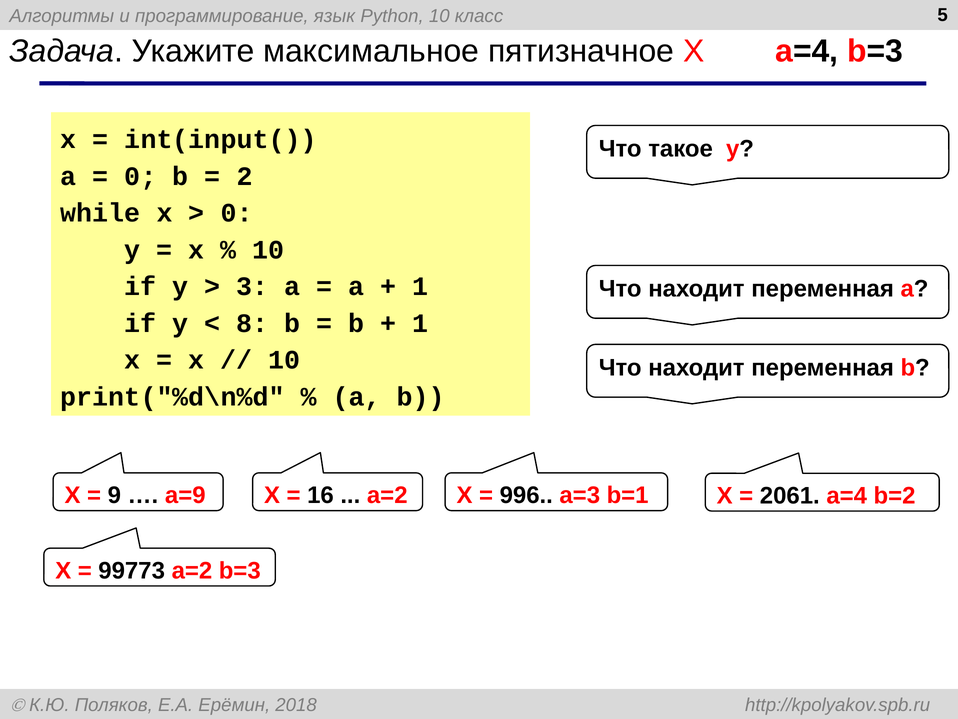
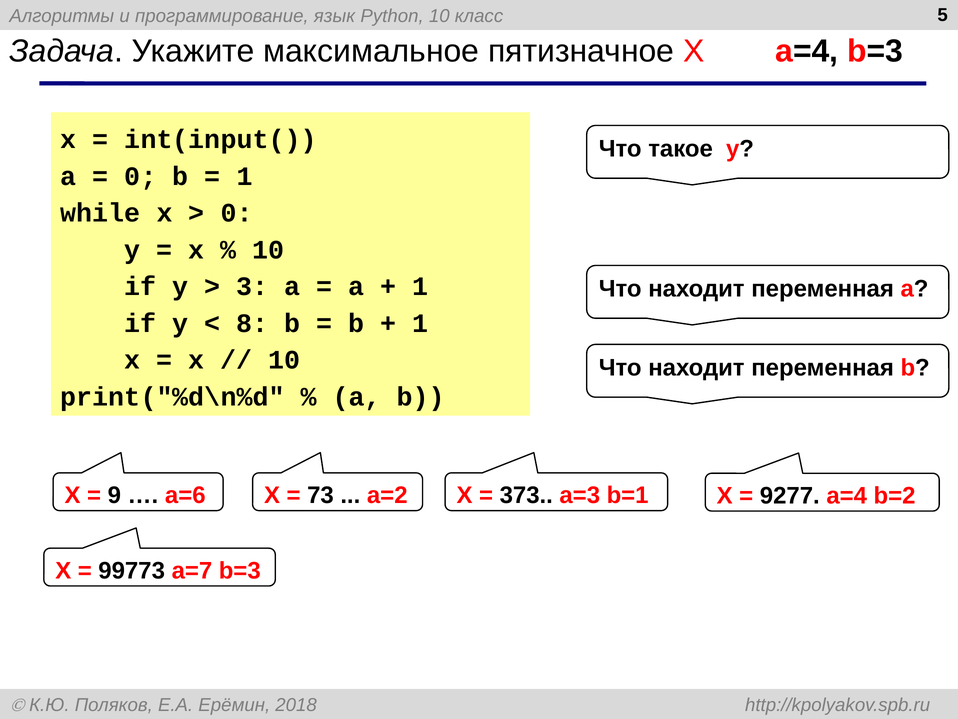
2: 2 -> 1 (245, 176)
a=9: a=9 -> a=6 (185, 495)
16: 16 -> 73 (320, 495)
996: 996 -> 373 (526, 495)
2061: 2061 -> 9277 (790, 496)
99773 a=2: a=2 -> a=7 (192, 570)
